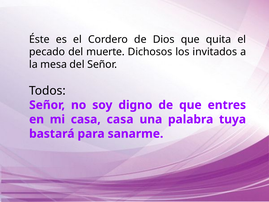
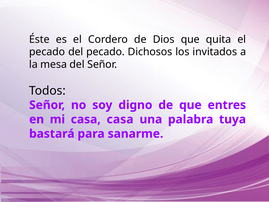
del muerte: muerte -> pecado (106, 52)
